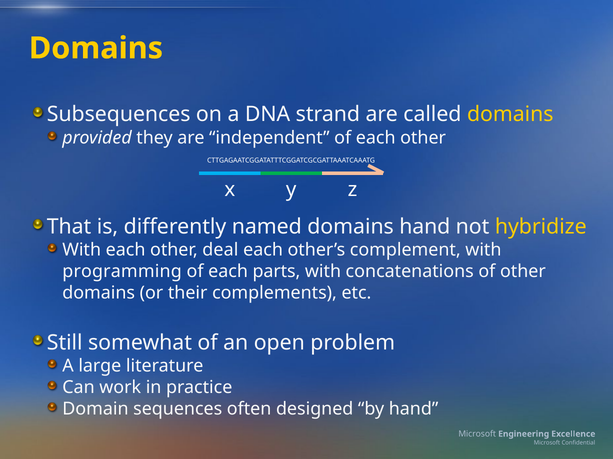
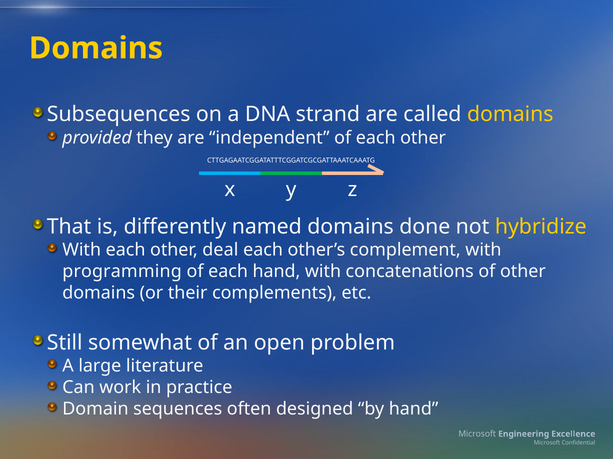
domains hand: hand -> done (425, 227)
each parts: parts -> hand (276, 272)
